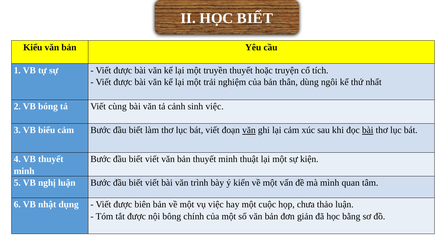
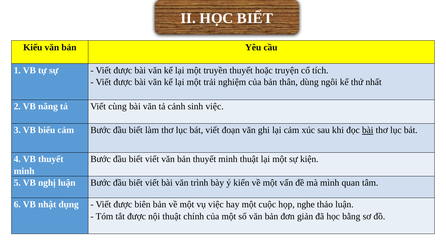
bóng: bóng -> năng (48, 106)
văn underline: present -> none (249, 130)
chưa: chưa -> nghe (306, 204)
nội bông: bông -> thuật (172, 216)
